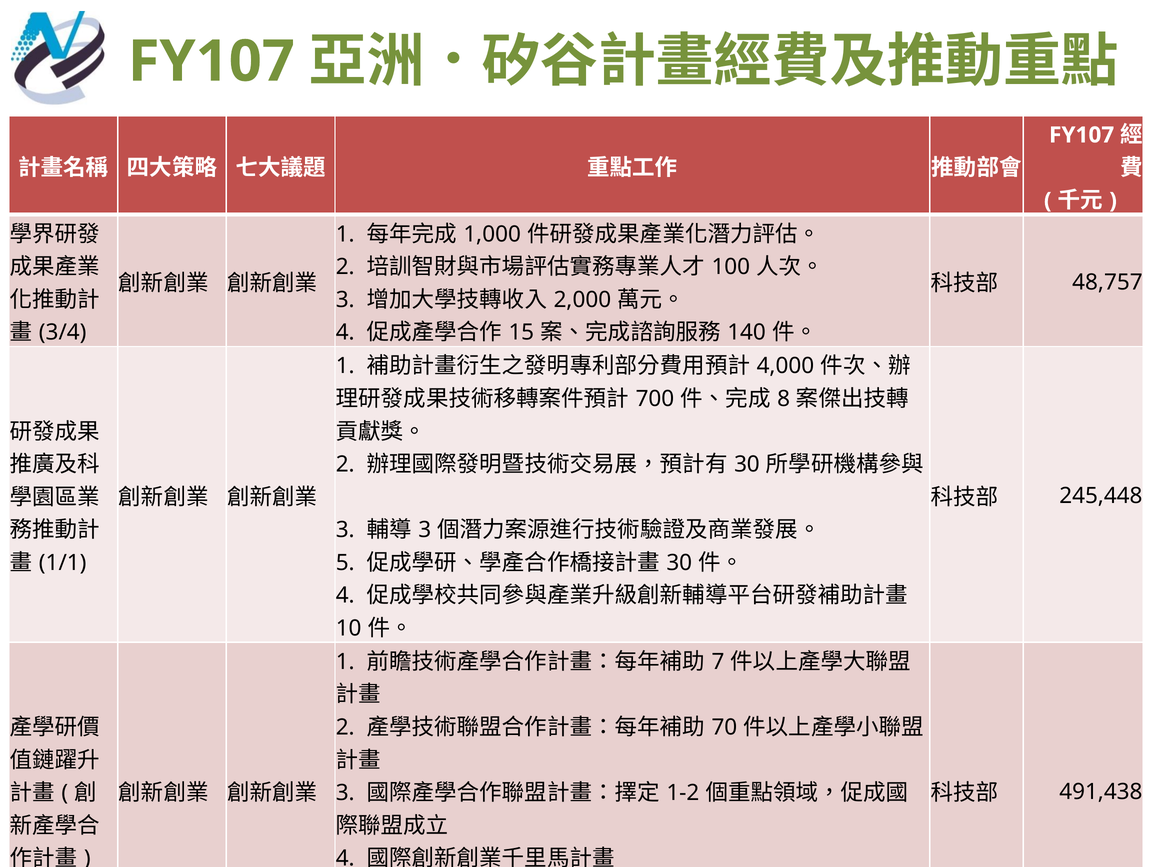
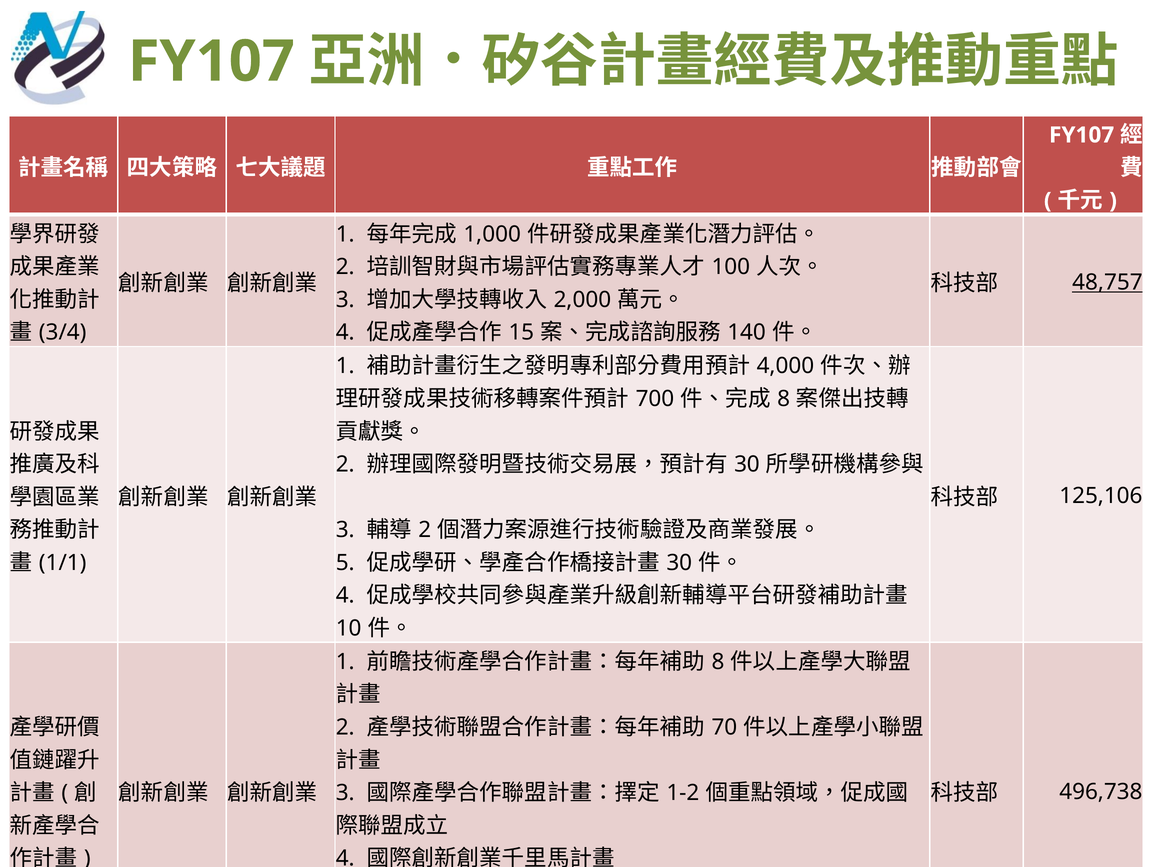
48,757 underline: none -> present (1107, 283)
245,448: 245,448 -> 125,106 (1101, 497)
3: 3 -> 2 (425, 530)
7: 7 -> 8 (718, 662)
491,438: 491,438 -> 496,738 (1101, 792)
